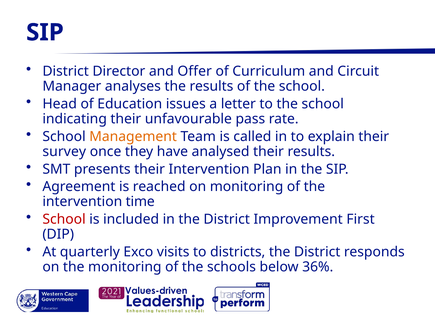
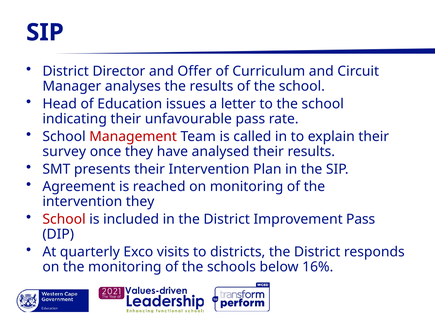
Management colour: orange -> red (133, 137)
intervention time: time -> they (140, 202)
Improvement First: First -> Pass (361, 219)
36%: 36% -> 16% (318, 267)
